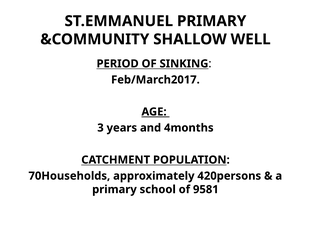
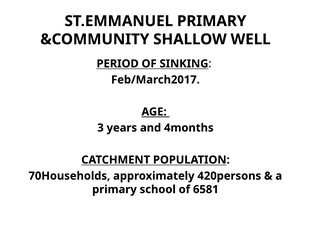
9581: 9581 -> 6581 (206, 189)
